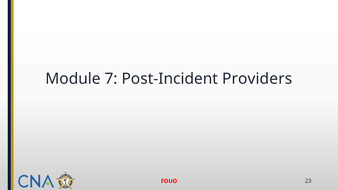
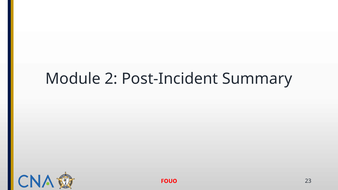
7: 7 -> 2 (111, 79)
Providers: Providers -> Summary (257, 79)
